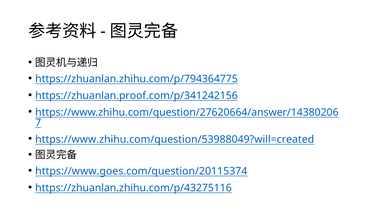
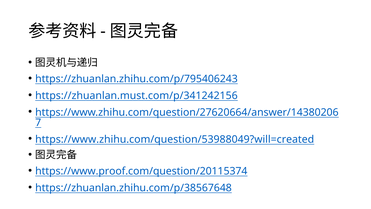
https://zhuanlan.zhihu.com/p/794364775: https://zhuanlan.zhihu.com/p/794364775 -> https://zhuanlan.zhihu.com/p/795406243 (136, 79)
https://zhuanlan.proof.com/p/341242156: https://zhuanlan.proof.com/p/341242156 -> https://zhuanlan.must.com/p/341242156 (136, 96)
https://www.goes.com/question/20115374: https://www.goes.com/question/20115374 -> https://www.proof.com/question/20115374 (141, 171)
https://zhuanlan.zhihu.com/p/43275116: https://zhuanlan.zhihu.com/p/43275116 -> https://zhuanlan.zhihu.com/p/38567648 (133, 188)
